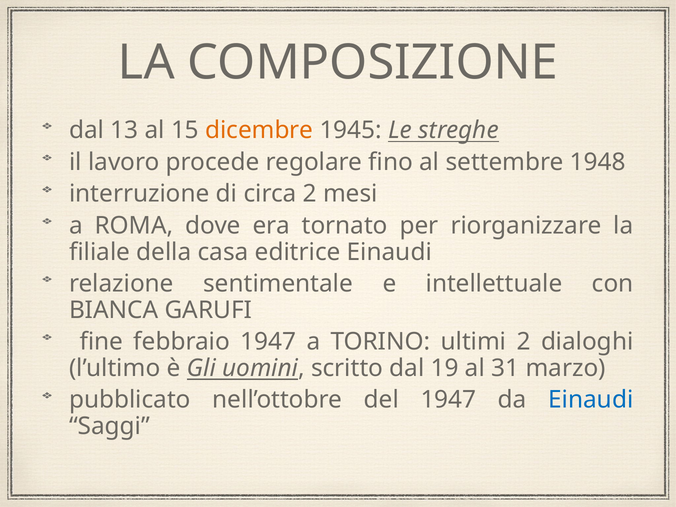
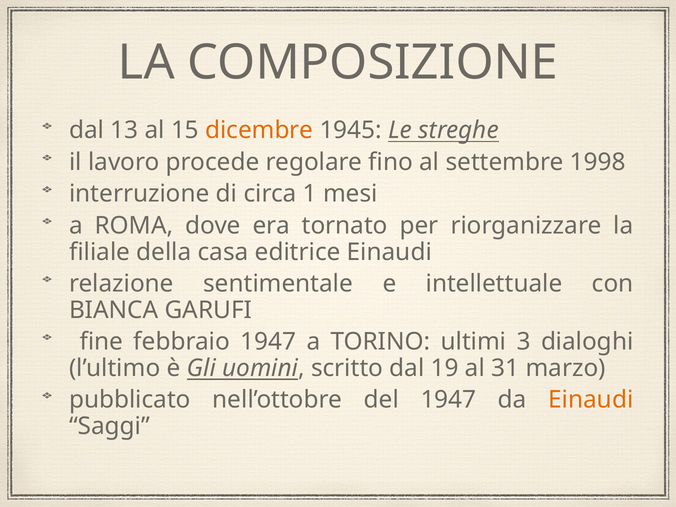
1948: 1948 -> 1998 (598, 162)
circa 2: 2 -> 1 (310, 194)
ultimi 2: 2 -> 3 (524, 342)
Einaudi colour: blue -> orange (591, 400)
